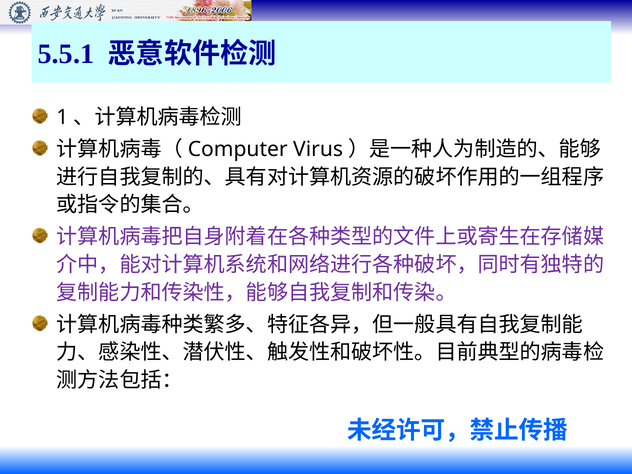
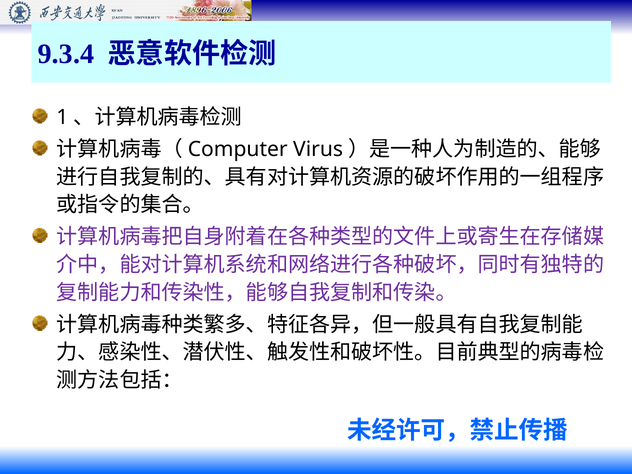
5.5.1: 5.5.1 -> 9.3.4 (66, 54)
